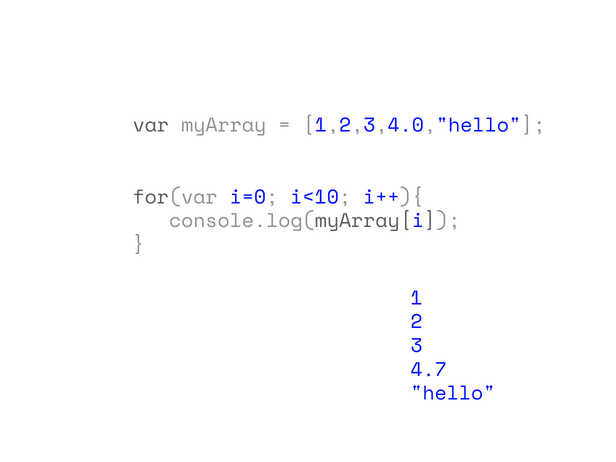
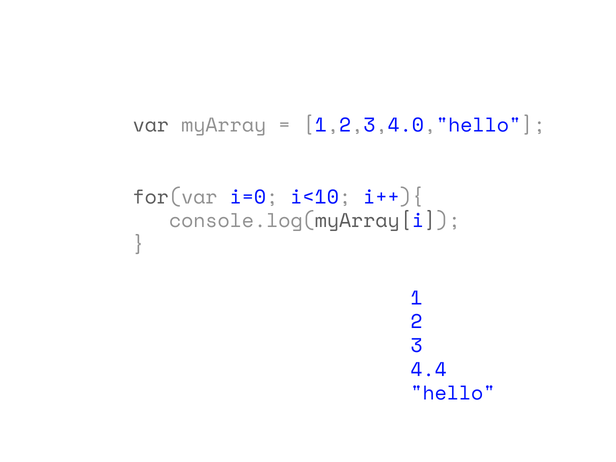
4.7: 4.7 -> 4.4 (429, 369)
